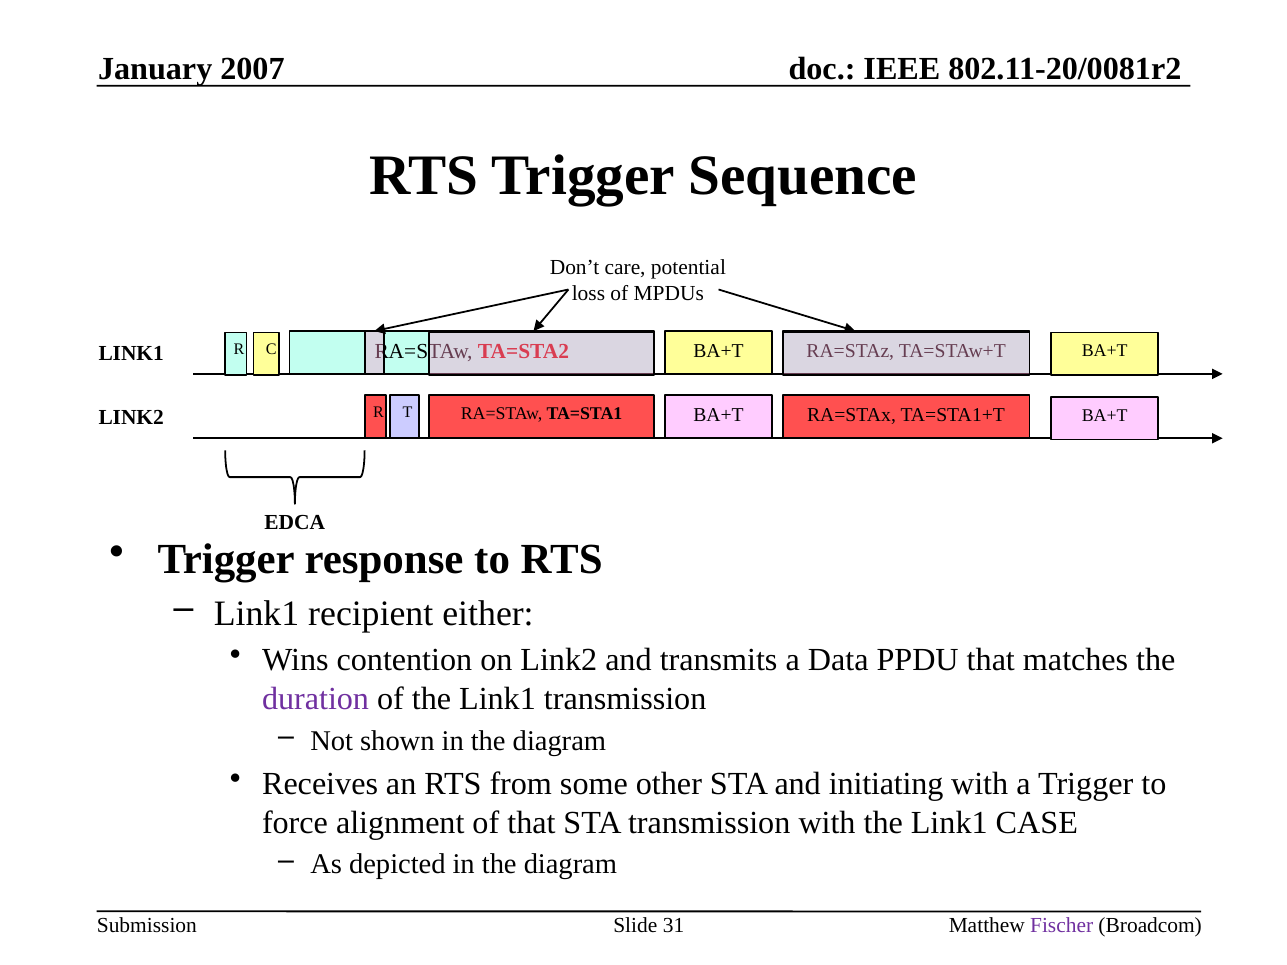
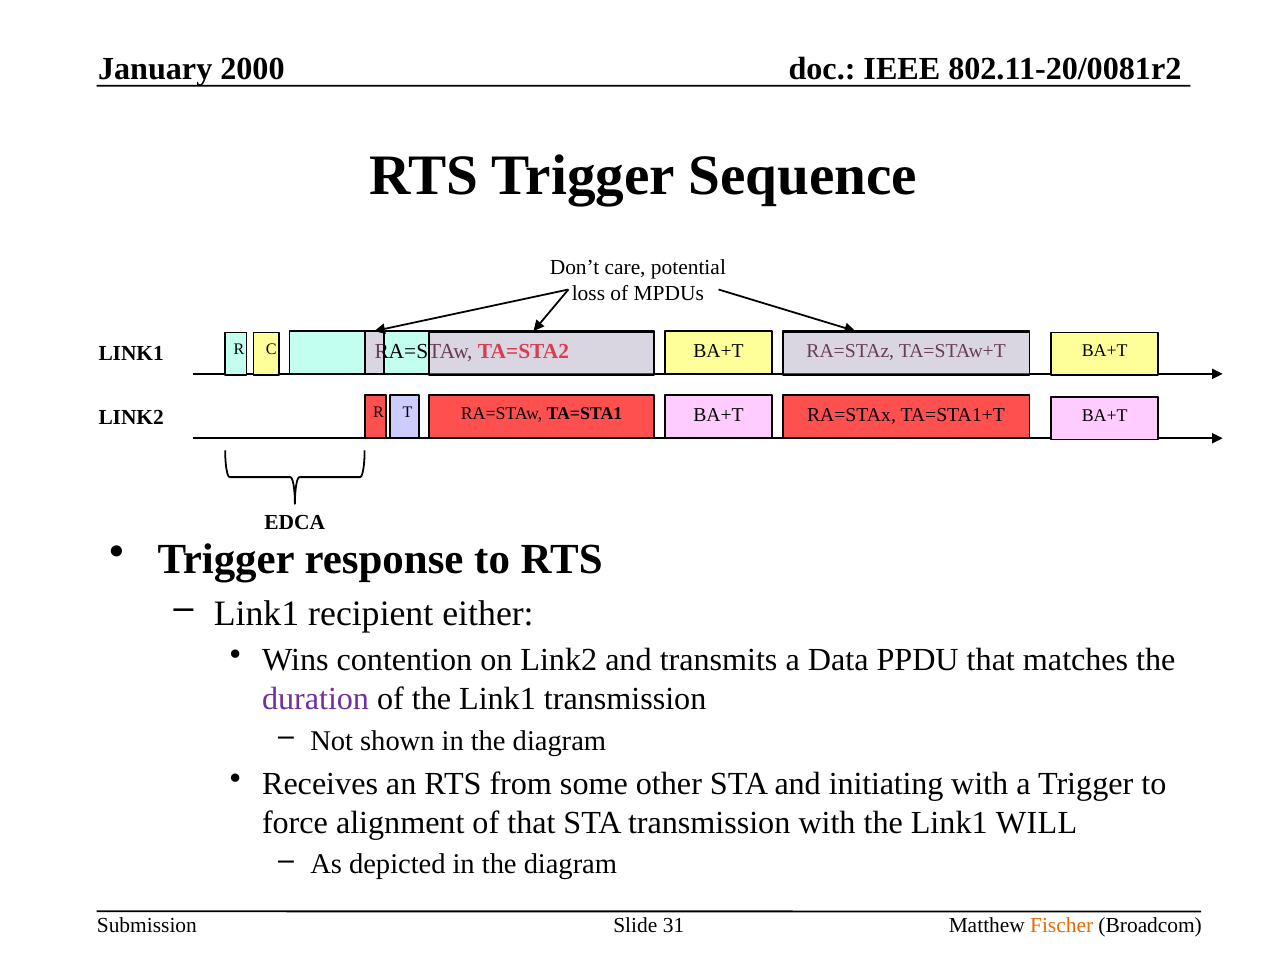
2007: 2007 -> 2000 (252, 69)
CASE: CASE -> WILL (1037, 823)
Fischer colour: purple -> orange (1062, 926)
